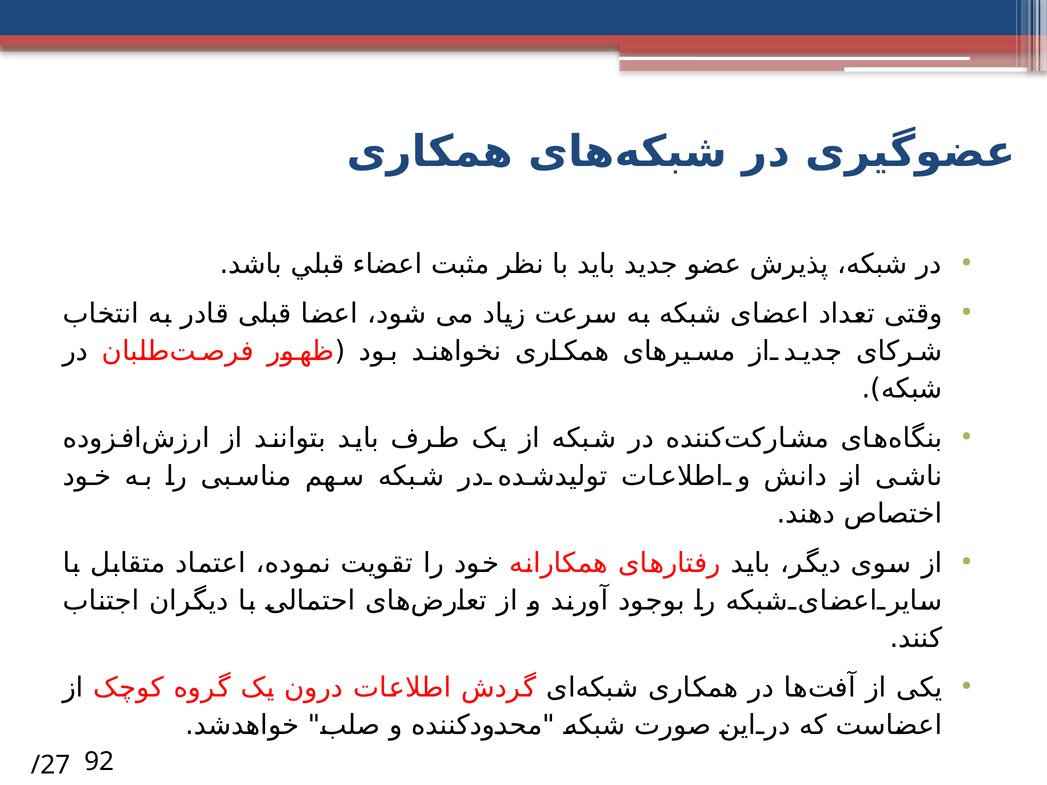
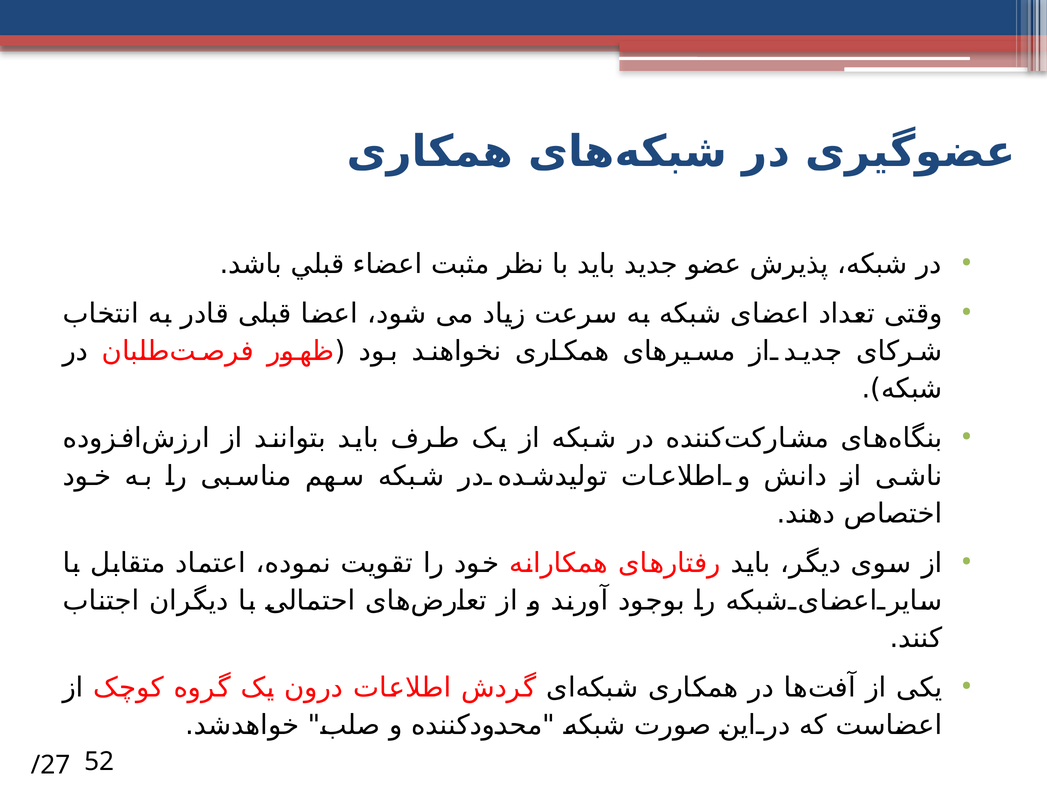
92: 92 -> 52 (99, 762)
